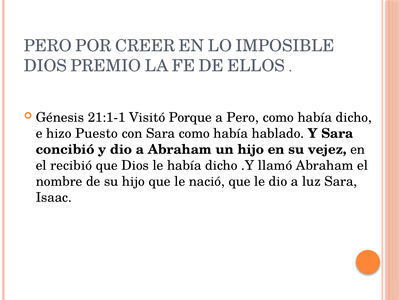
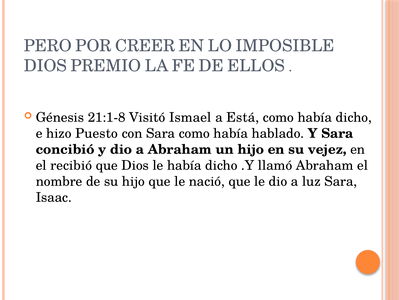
21:1-1: 21:1-1 -> 21:1-8 (107, 117)
Porque: Porque -> Ismael (190, 117)
a Pero: Pero -> Está (243, 117)
